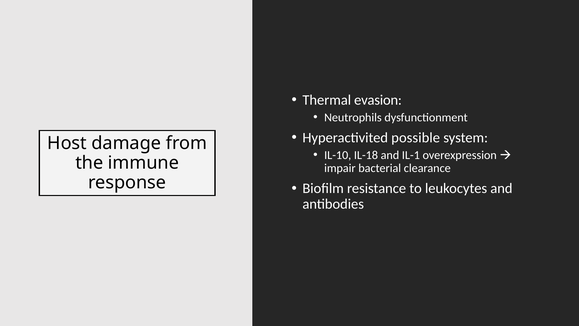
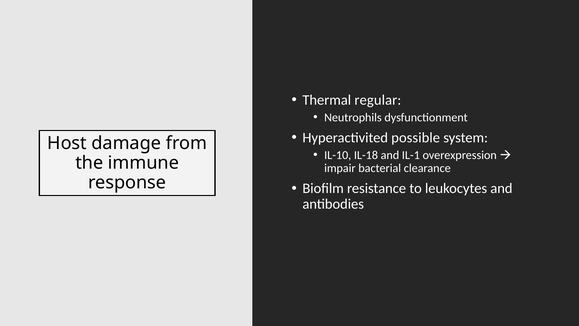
evasion: evasion -> regular (378, 100)
